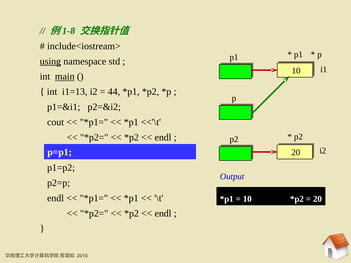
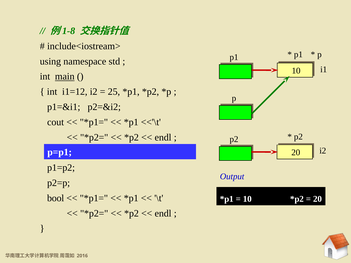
using underline: present -> none (50, 61)
i1=13: i1=13 -> i1=12 (75, 92)
44: 44 -> 25 (114, 92)
endl: endl -> bool (56, 198)
